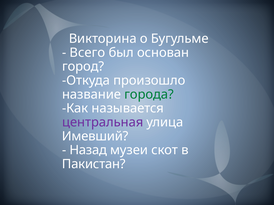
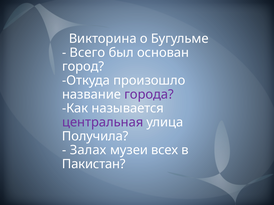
города colour: green -> purple (149, 95)
Имевший: Имевший -> Получила (95, 137)
Назад: Назад -> Залах (88, 150)
скот: скот -> всех (165, 150)
